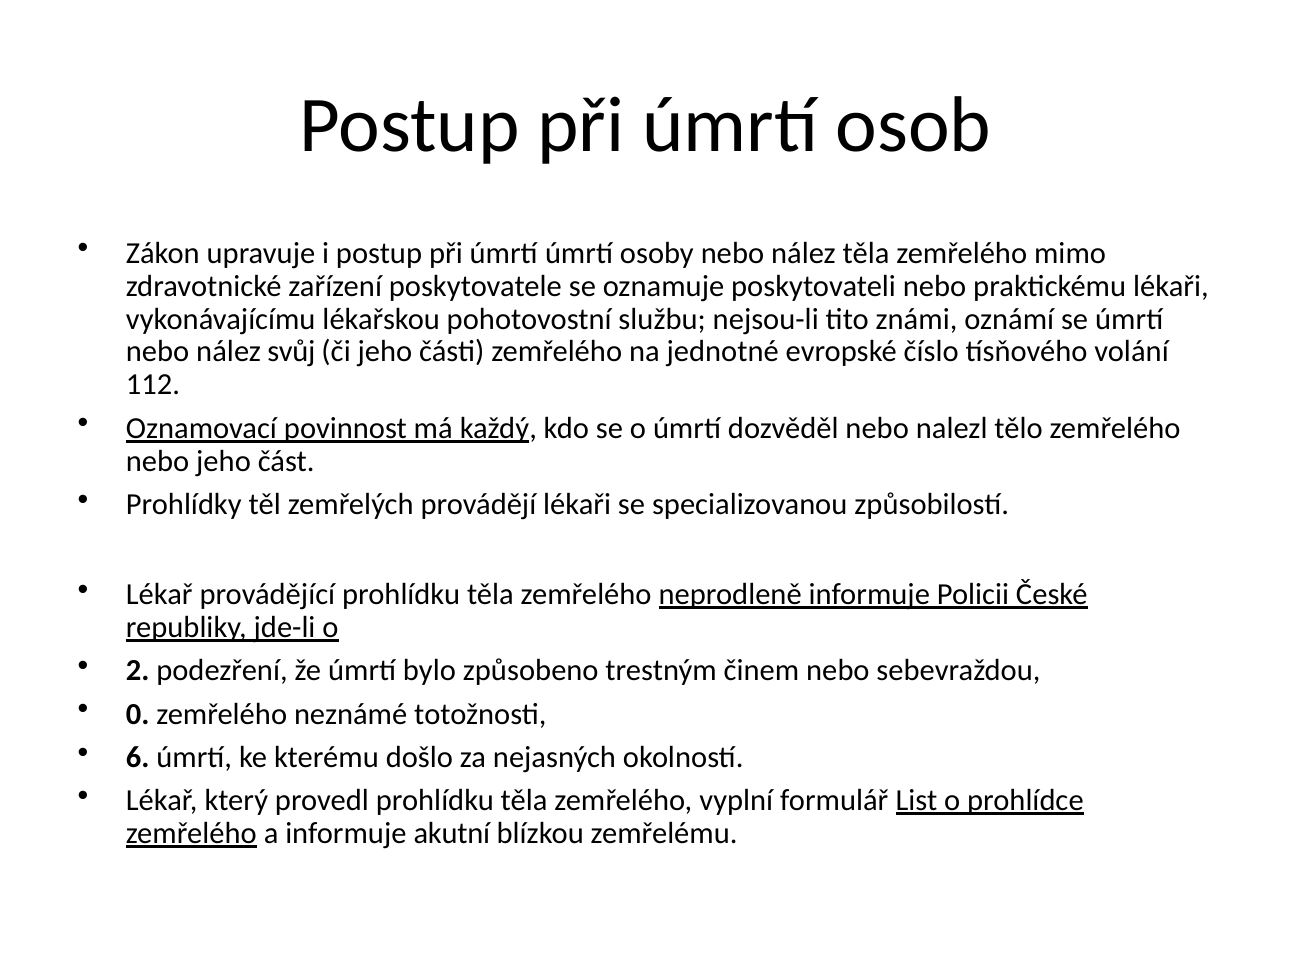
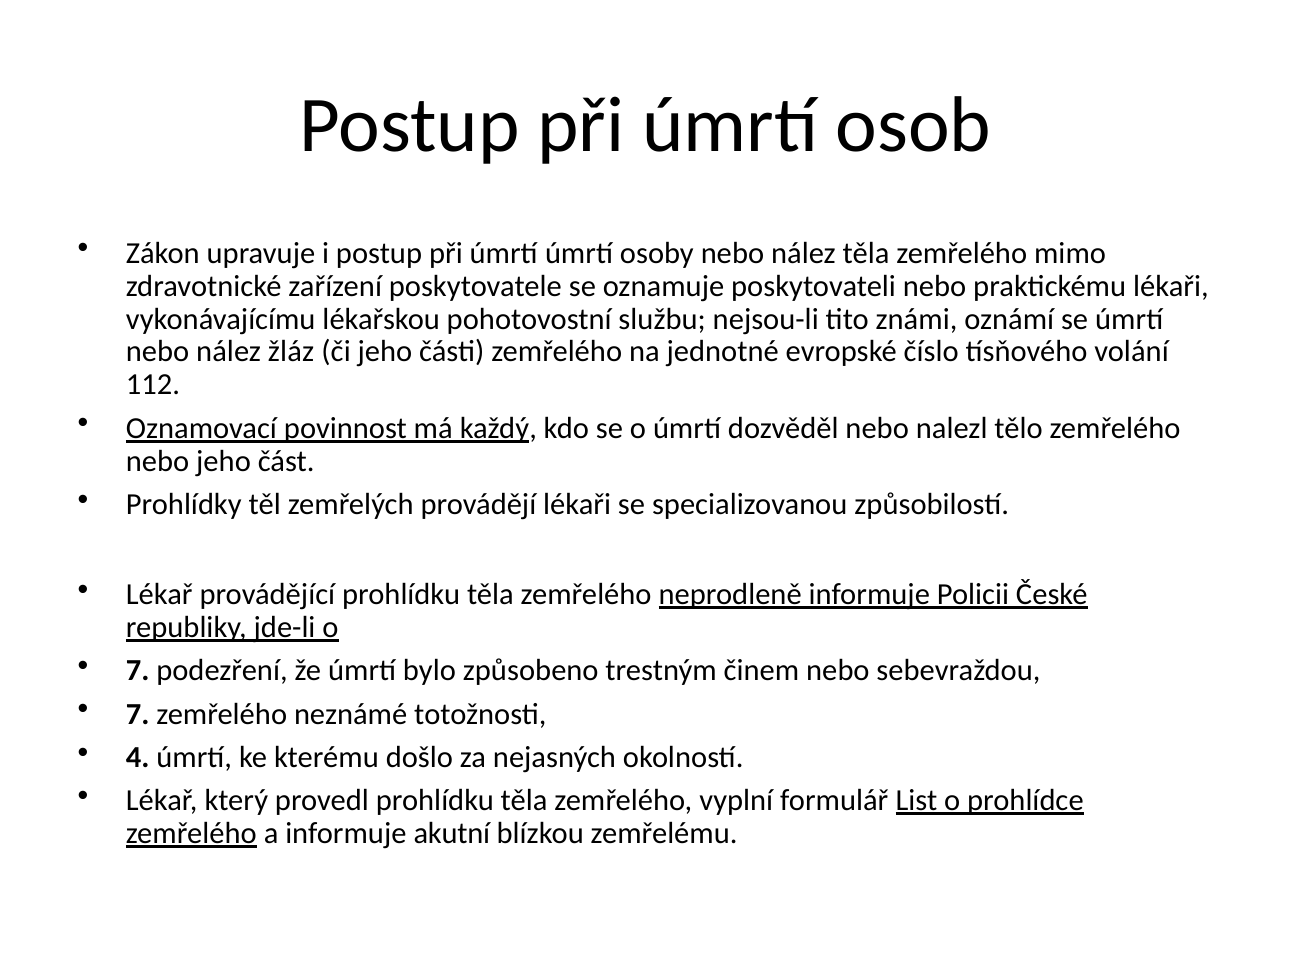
svůj: svůj -> žláz (291, 352)
2: 2 -> 7 (138, 671)
0: 0 -> 7 (138, 714)
6: 6 -> 4 (138, 757)
